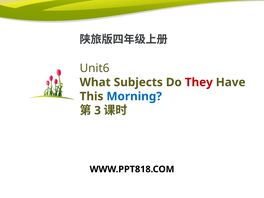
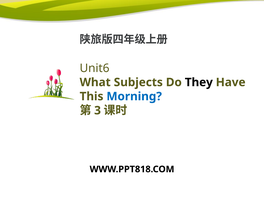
They colour: red -> black (199, 82)
